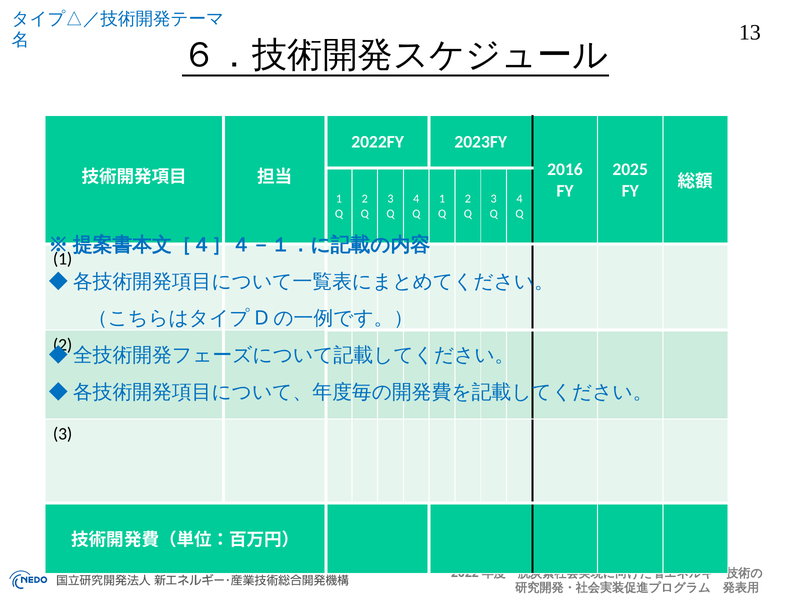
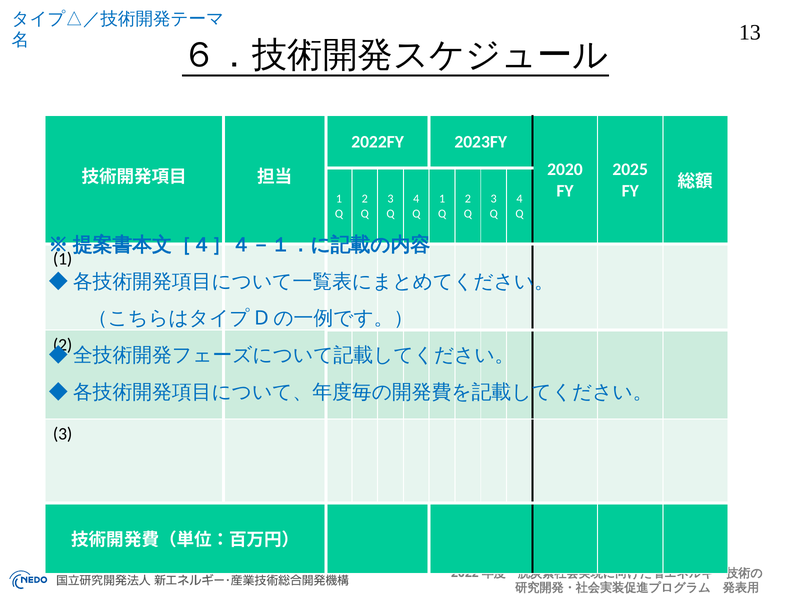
2016: 2016 -> 2020 (565, 169)
